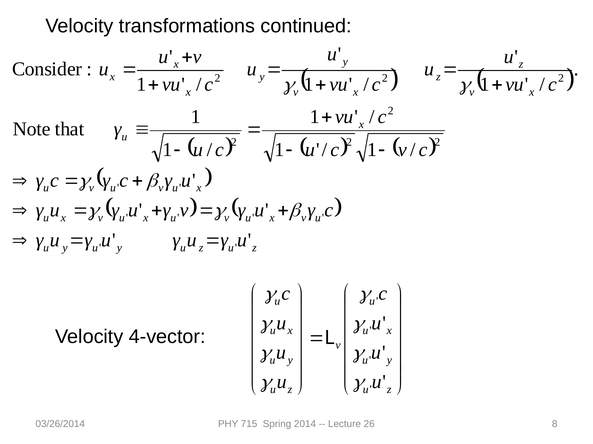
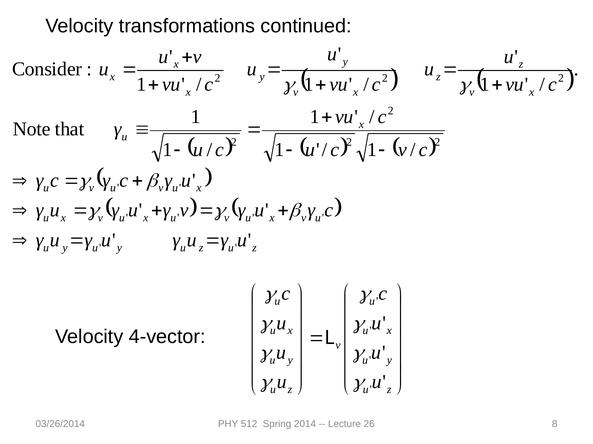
715: 715 -> 512 (249, 425)
